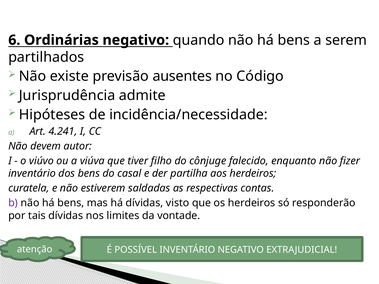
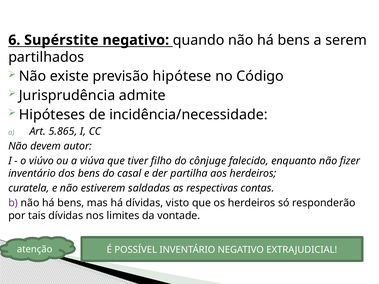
Ordinárias: Ordinárias -> Supérstite (61, 40)
ausentes: ausentes -> hipótese (182, 76)
4.241: 4.241 -> 5.865 (63, 131)
